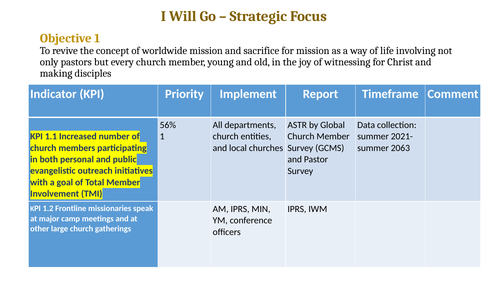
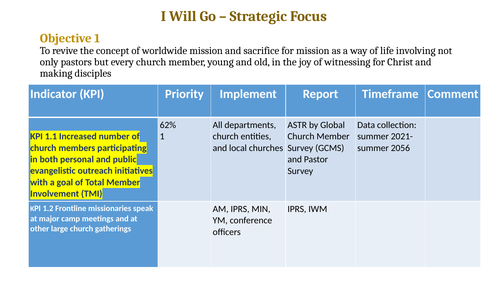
56%: 56% -> 62% (168, 125)
2063: 2063 -> 2056 (400, 148)
